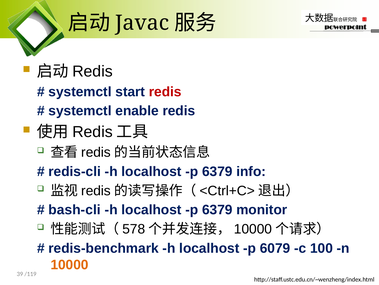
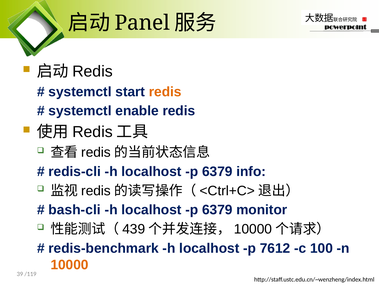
Javac: Javac -> Panel (142, 23)
redis colour: red -> orange (165, 92)
578: 578 -> 439 (134, 229)
6079: 6079 -> 7612 (275, 248)
